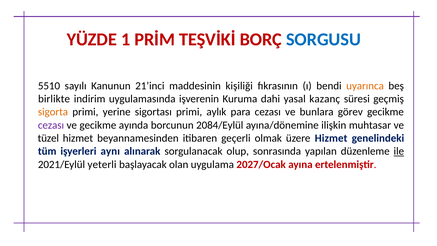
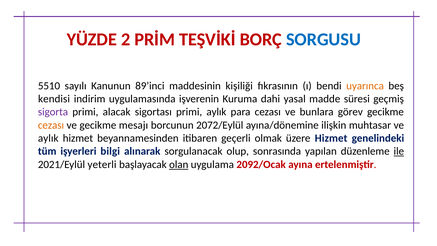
1: 1 -> 2 (126, 40)
21’inci: 21’inci -> 89’inci (150, 86)
birlikte: birlikte -> kendisi (54, 99)
kazanç: kazanç -> madde (325, 99)
sigorta colour: orange -> purple (53, 112)
yerine: yerine -> alacak (117, 112)
cezası colour: purple -> orange (51, 125)
ayında: ayında -> mesajı (133, 125)
2084/Eylül: 2084/Eylül -> 2072/Eylül (220, 125)
tüzel: tüzel -> aylık (48, 138)
aynı: aynı -> bilgi (110, 151)
olan underline: none -> present (179, 164)
2027/Ocak: 2027/Ocak -> 2092/Ocak (261, 164)
